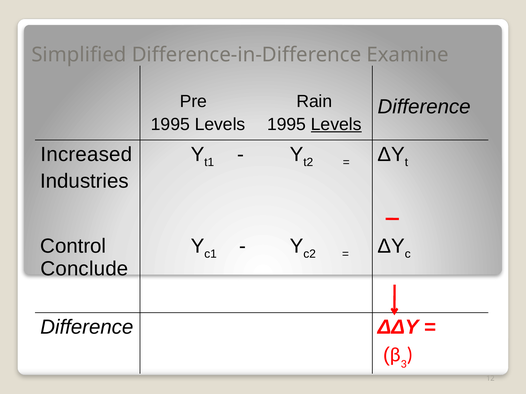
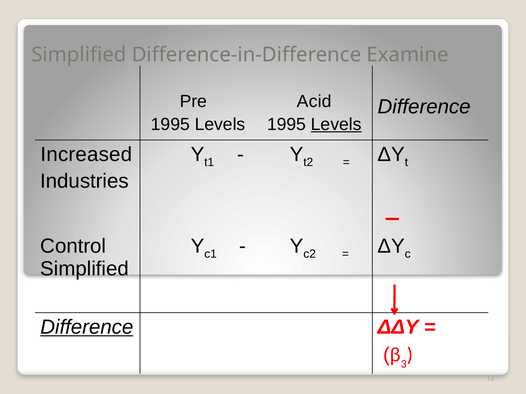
Rain: Rain -> Acid (314, 102)
Conclude: Conclude -> Simplified (85, 269)
Difference underline: none -> present (87, 327)
